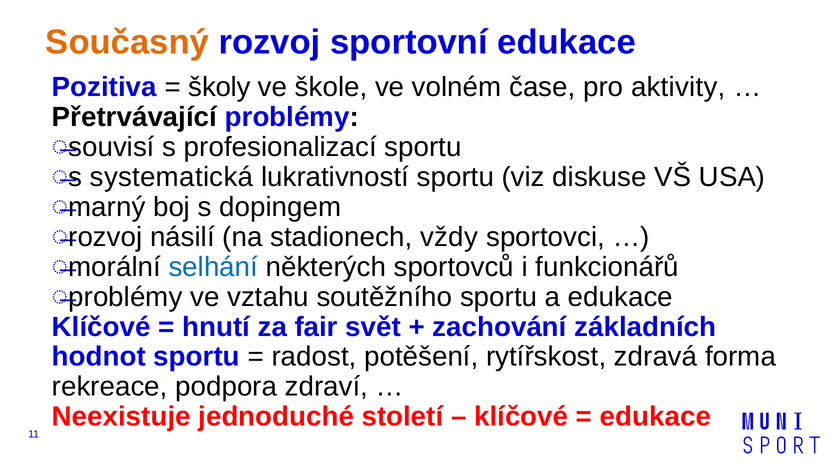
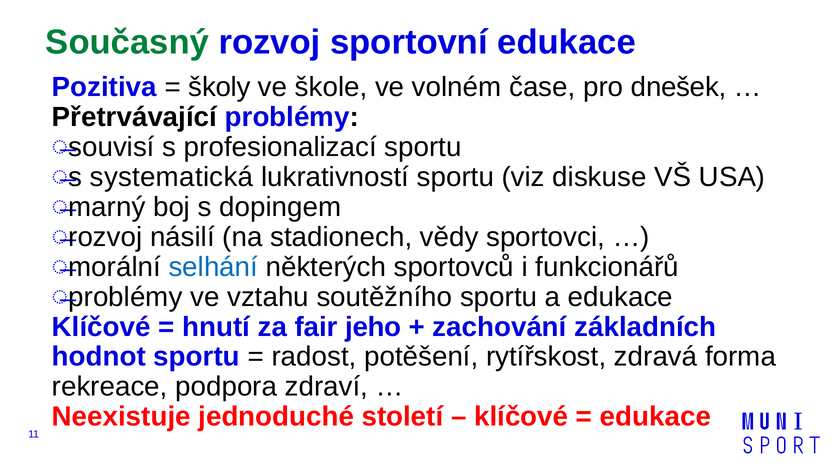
Současný colour: orange -> green (127, 42)
aktivity: aktivity -> dnešek (679, 87)
vždy: vždy -> vědy (449, 237)
svět: svět -> jeho (373, 327)
